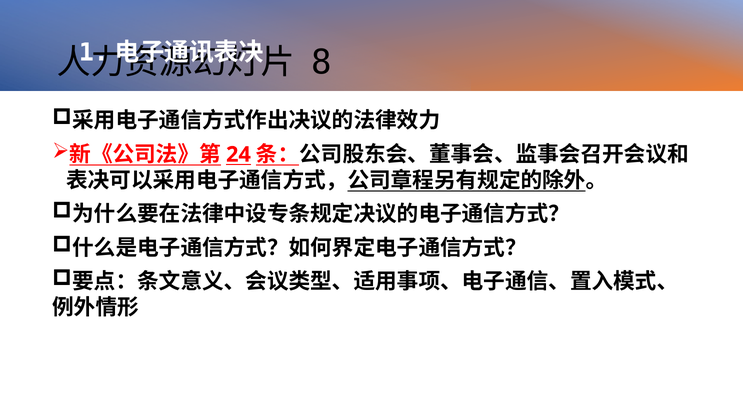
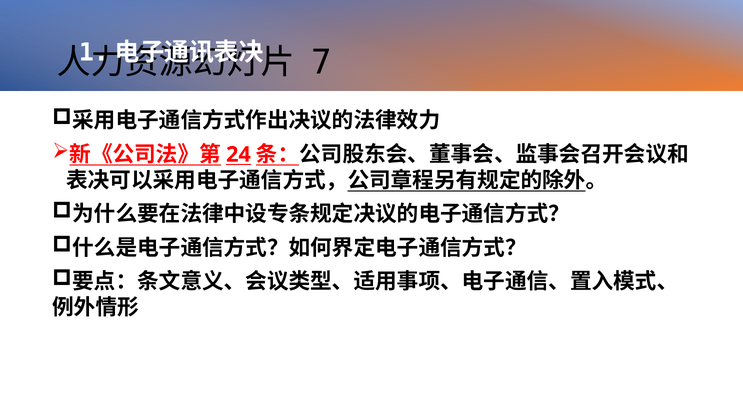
8: 8 -> 7 (321, 62)
